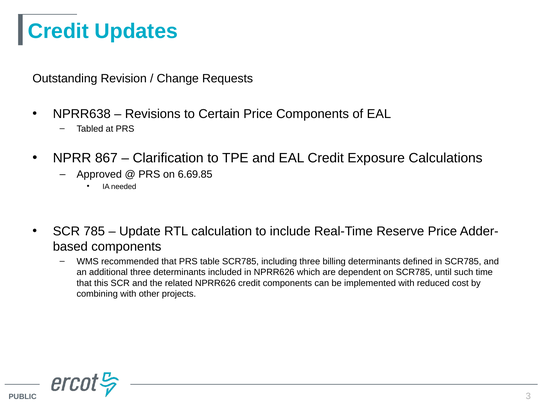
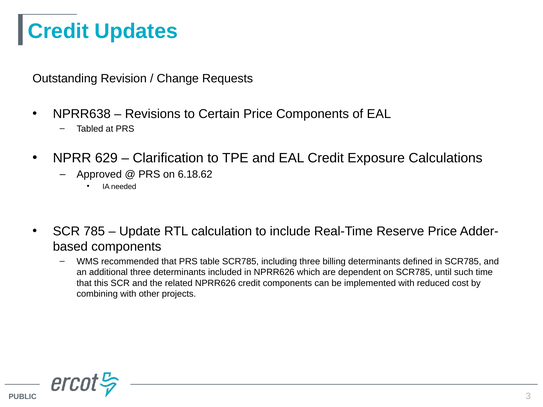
867: 867 -> 629 (106, 158)
6.69.85: 6.69.85 -> 6.18.62 (195, 175)
